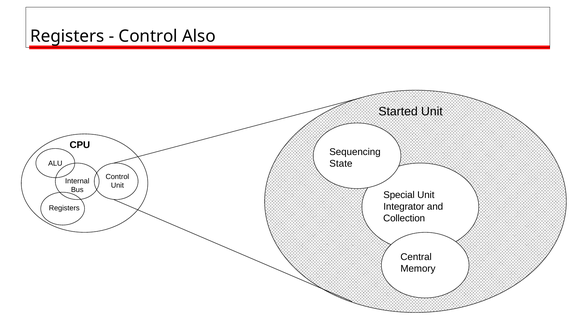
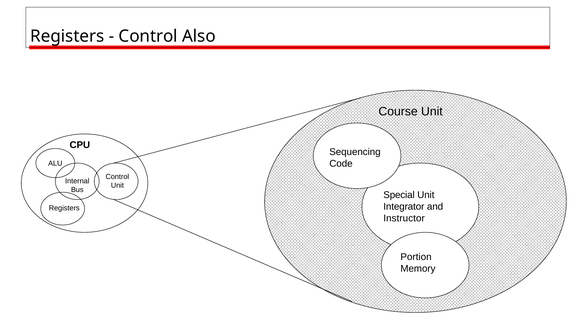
Started: Started -> Course (398, 112)
State: State -> Code (341, 164)
Collection: Collection -> Instructor (404, 219)
Central: Central -> Portion (416, 257)
